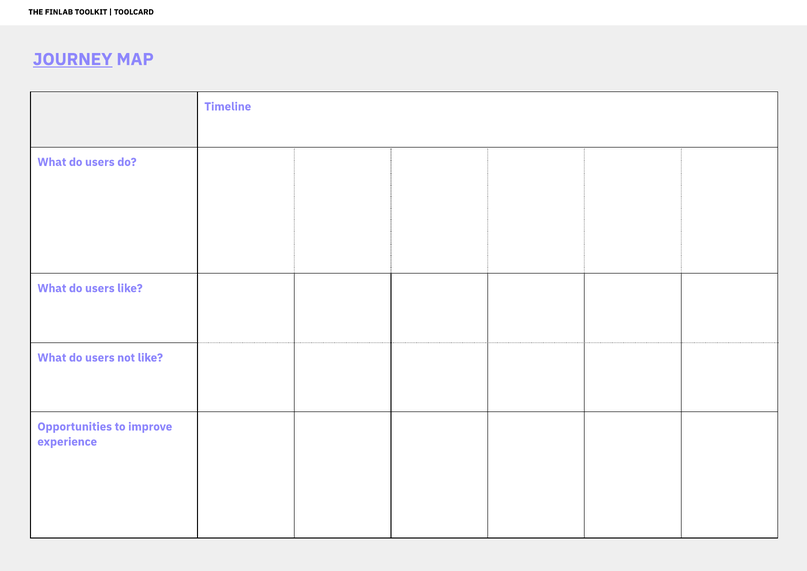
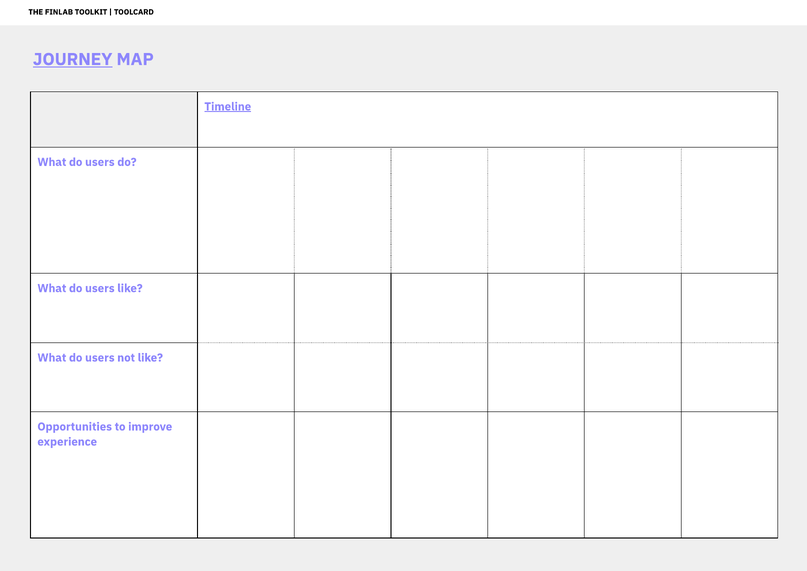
Timeline underline: none -> present (228, 107)
